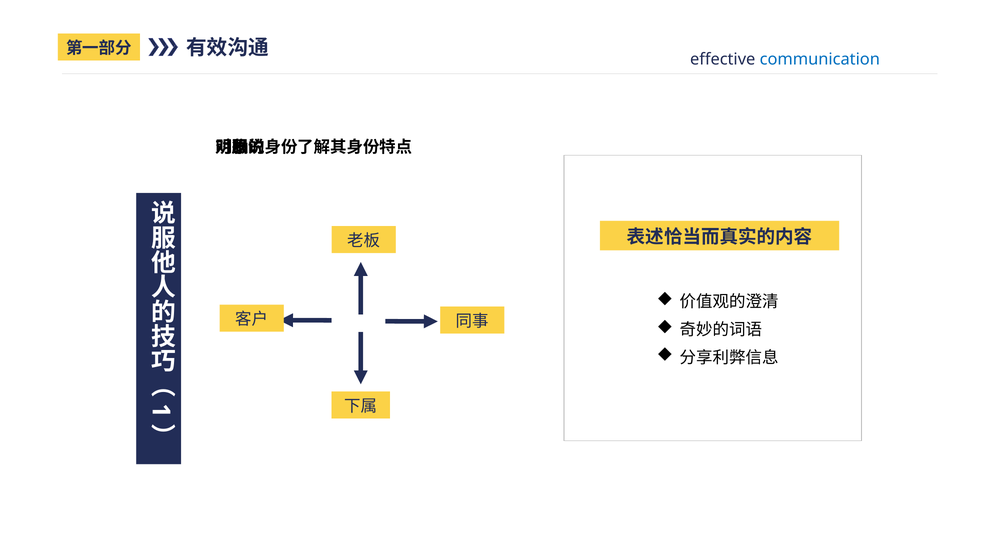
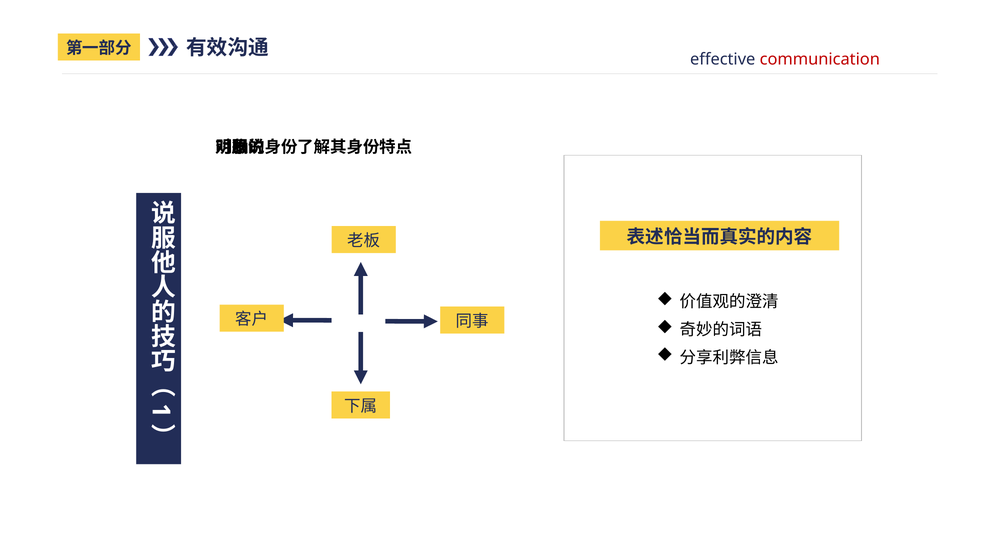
communication colour: blue -> red (820, 59)
